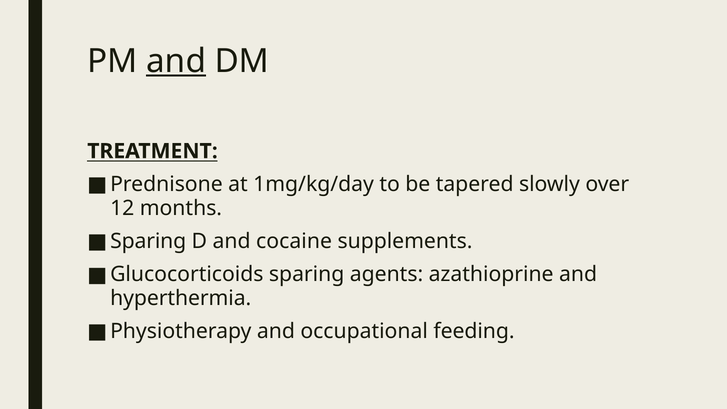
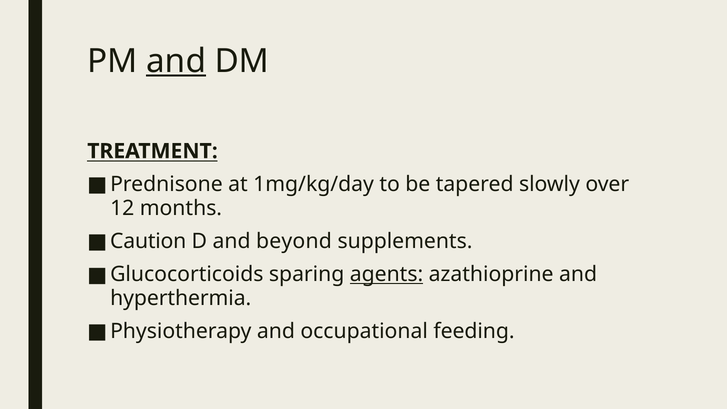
Sparing: Sparing -> Caution (148, 241)
cocaine: cocaine -> beyond (294, 241)
agents underline: none -> present (387, 274)
